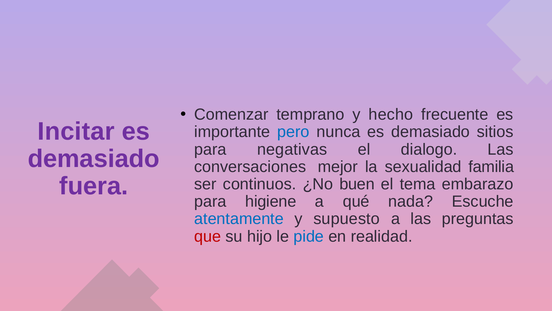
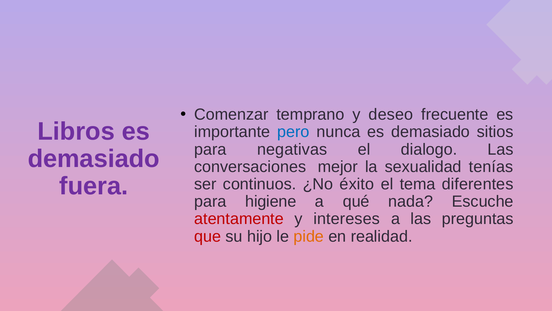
hecho: hecho -> deseo (391, 114)
Incitar: Incitar -> Libros (76, 131)
familia: familia -> tenías (491, 167)
buen: buen -> éxito (357, 184)
embarazo: embarazo -> diferentes (478, 184)
atentamente colour: blue -> red (239, 219)
supuesto: supuesto -> intereses (347, 219)
pide colour: blue -> orange (309, 236)
